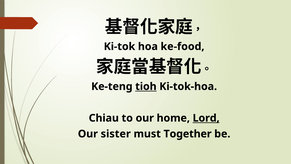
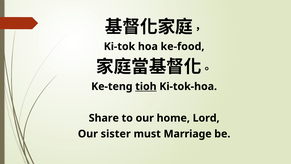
Chiau: Chiau -> Share (104, 118)
Lord underline: present -> none (206, 118)
Together: Together -> Marriage (188, 134)
